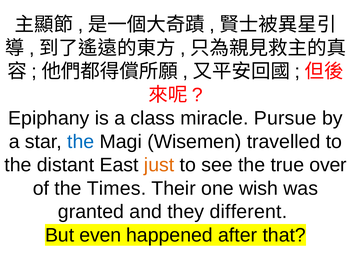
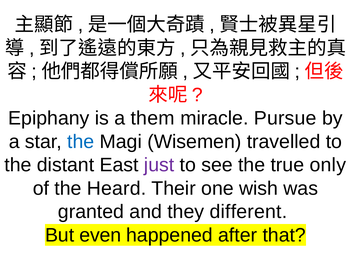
class: class -> them (153, 118)
just colour: orange -> purple (159, 165)
over: over -> only (328, 165)
Times: Times -> Heard (117, 189)
